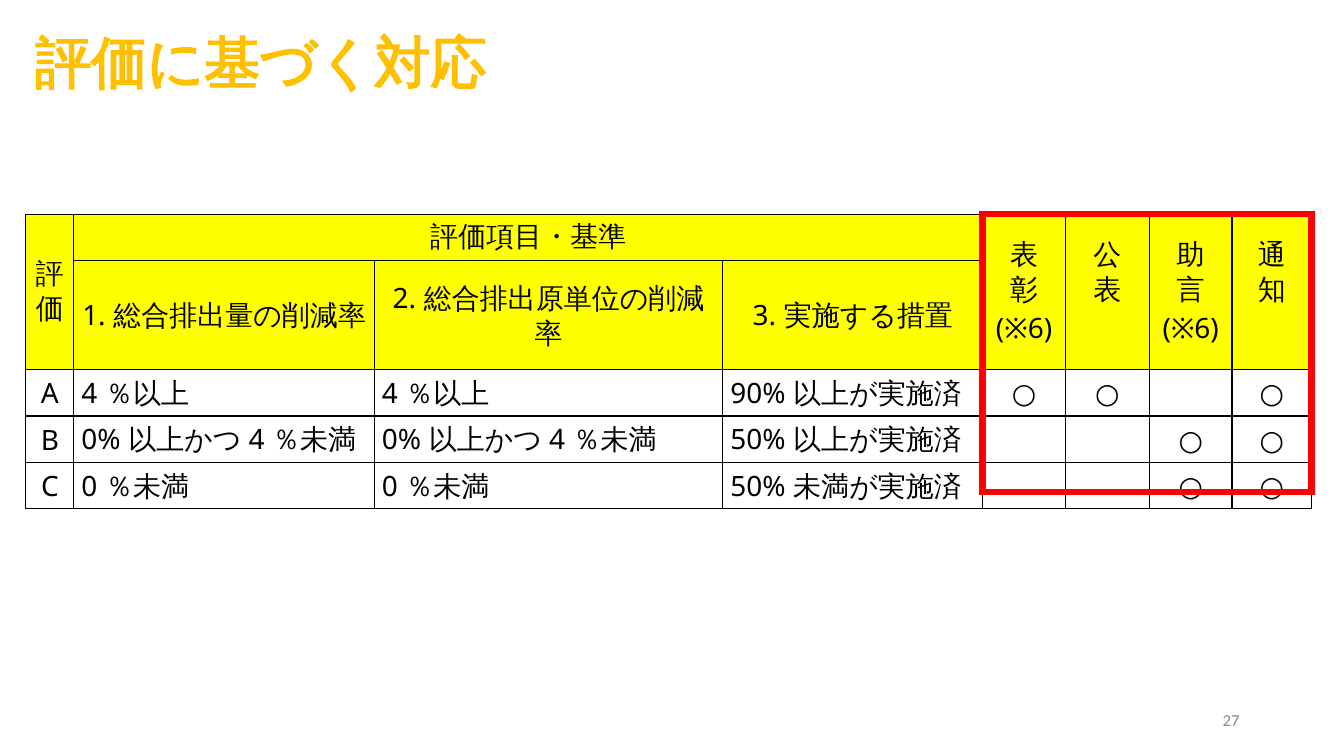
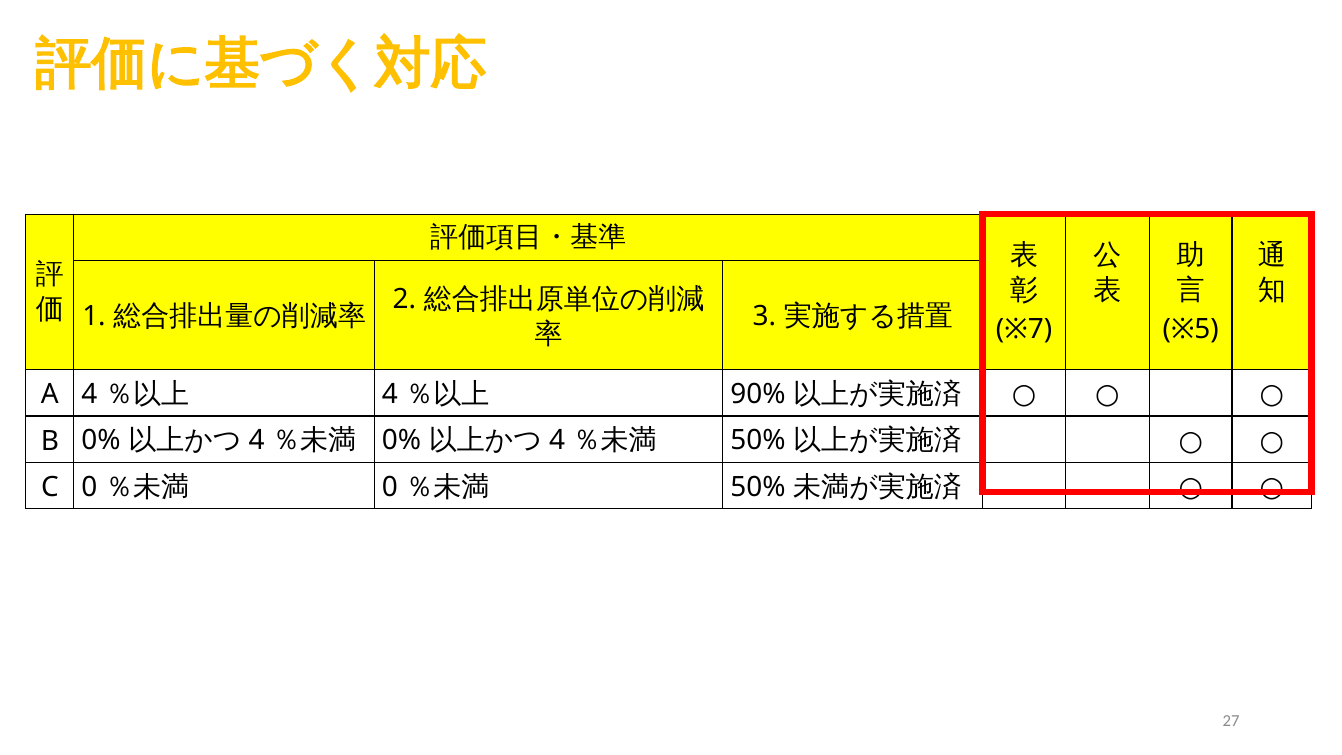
※6: ※6 -> ※7 (1024, 329)
※6: ※6 -> ※5 (1191, 329)
